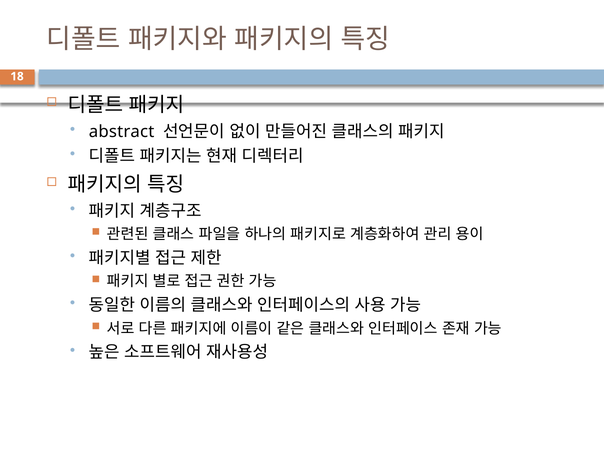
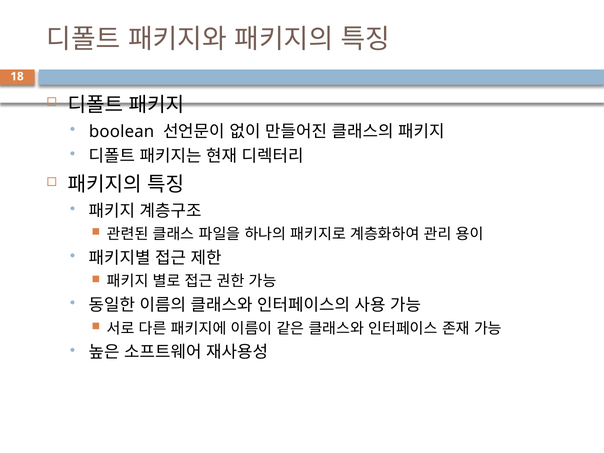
abstract: abstract -> boolean (122, 132)
